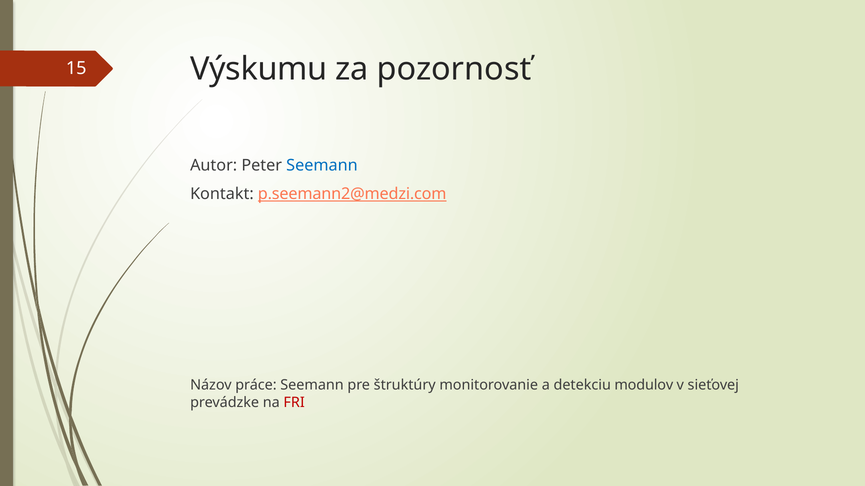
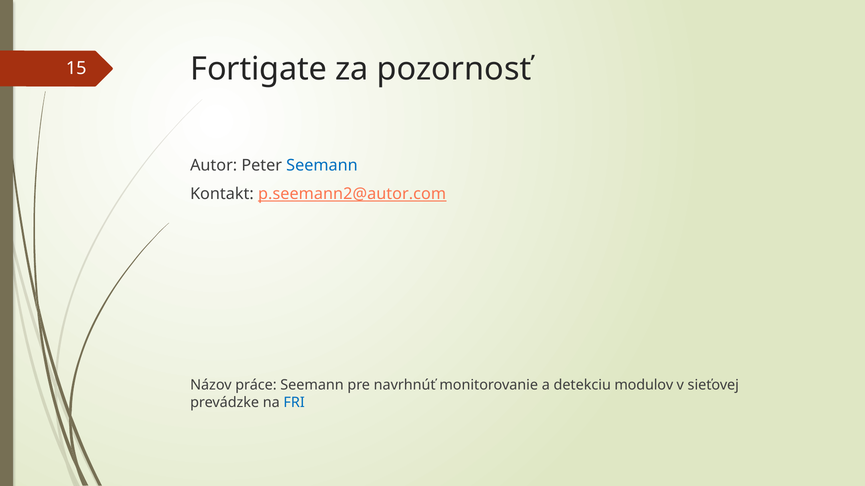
Výskumu: Výskumu -> Fortigate (259, 69)
p.seemann2@medzi.com: p.seemann2@medzi.com -> p.seemann2@autor.com (352, 194)
štruktúry: štruktúry -> navrhnúť (405, 385)
FRI colour: red -> blue (294, 403)
